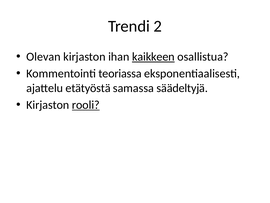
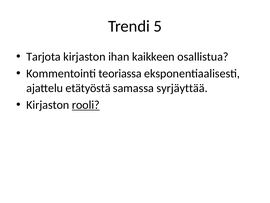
2: 2 -> 5 (158, 26)
Olevan: Olevan -> Tarjota (44, 57)
kaikkeen underline: present -> none (153, 57)
säädeltyjä: säädeltyjä -> syrjäyttää (182, 88)
